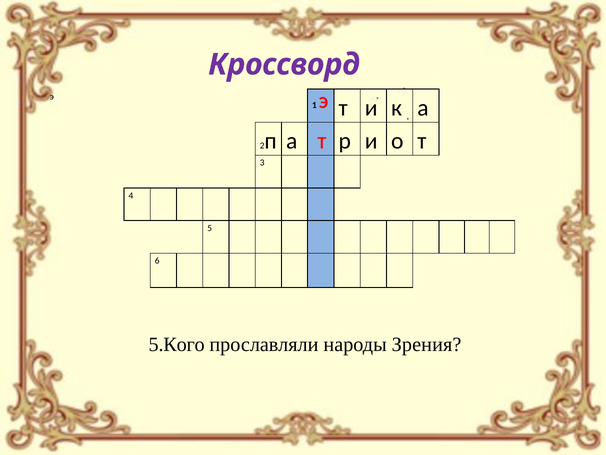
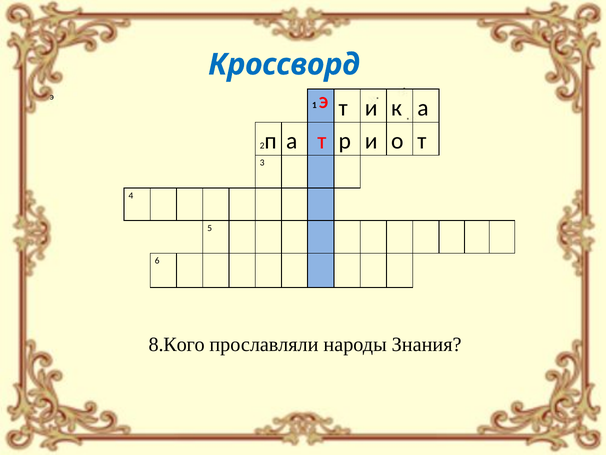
Кроссворд colour: purple -> blue (284, 64)
5.Кого: 5.Кого -> 8.Кого (177, 344)
Зрения: Зрения -> Знания (427, 344)
